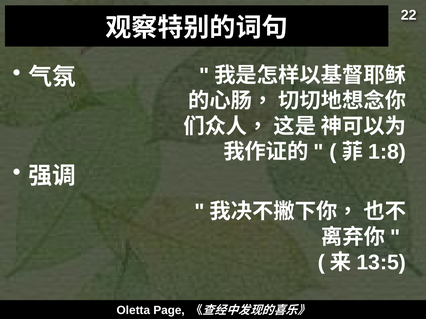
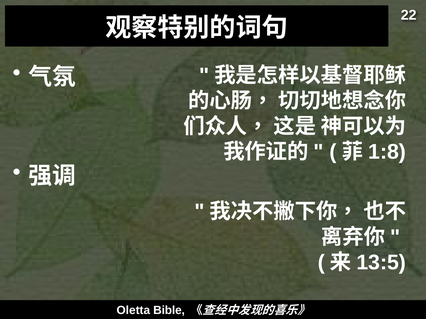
Page: Page -> Bible (169, 311)
